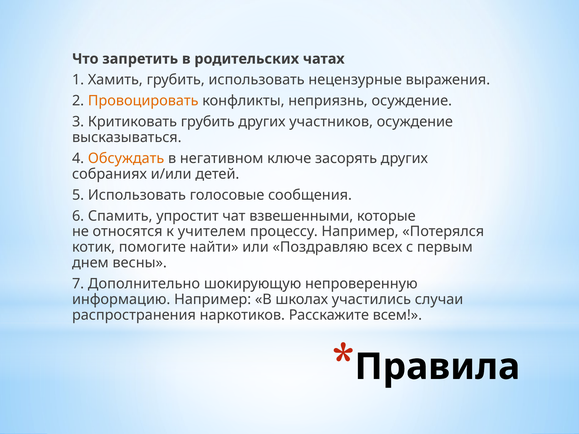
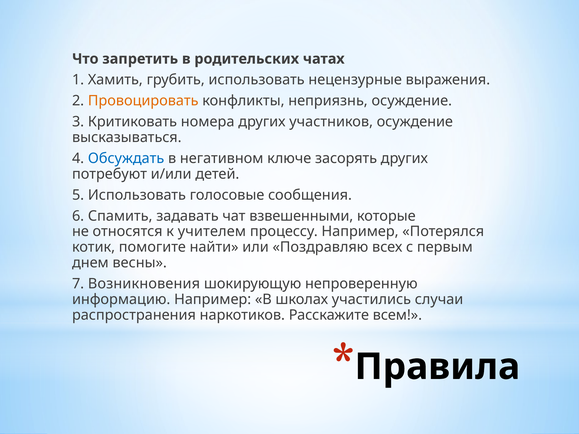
Критиковать грубить: грубить -> номера (208, 122)
Обсуждать colour: orange -> blue (126, 158)
собраниях: собраниях -> потребуют (110, 174)
упростит: упростит -> задавать (187, 216)
Дополнительно: Дополнительно -> Возникновения (144, 284)
